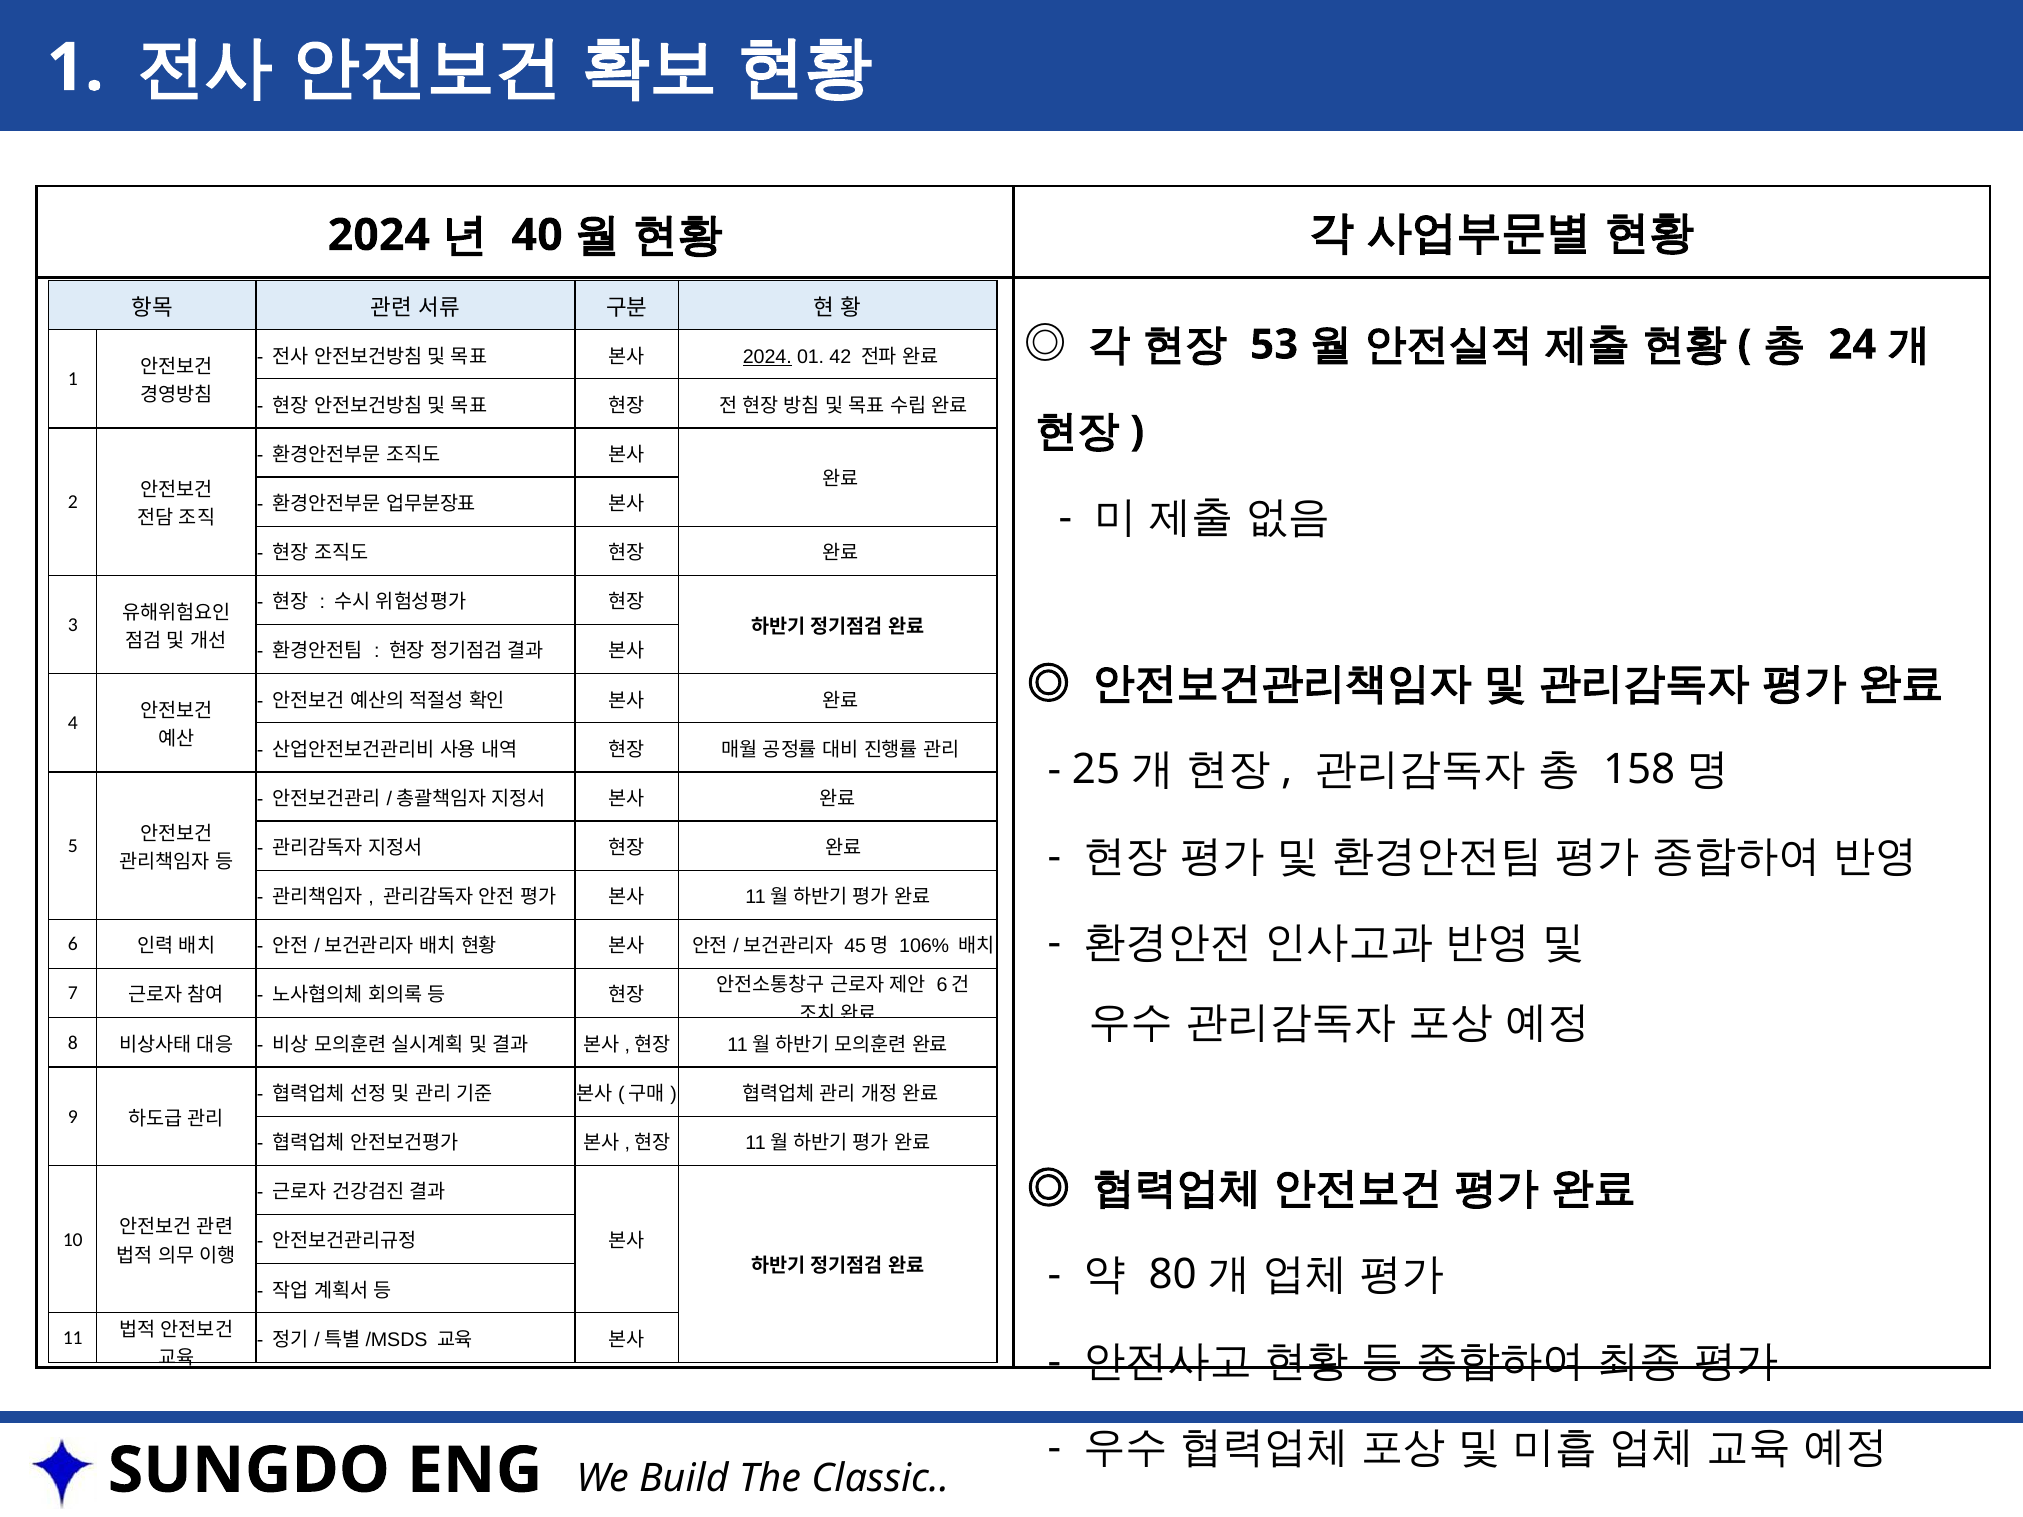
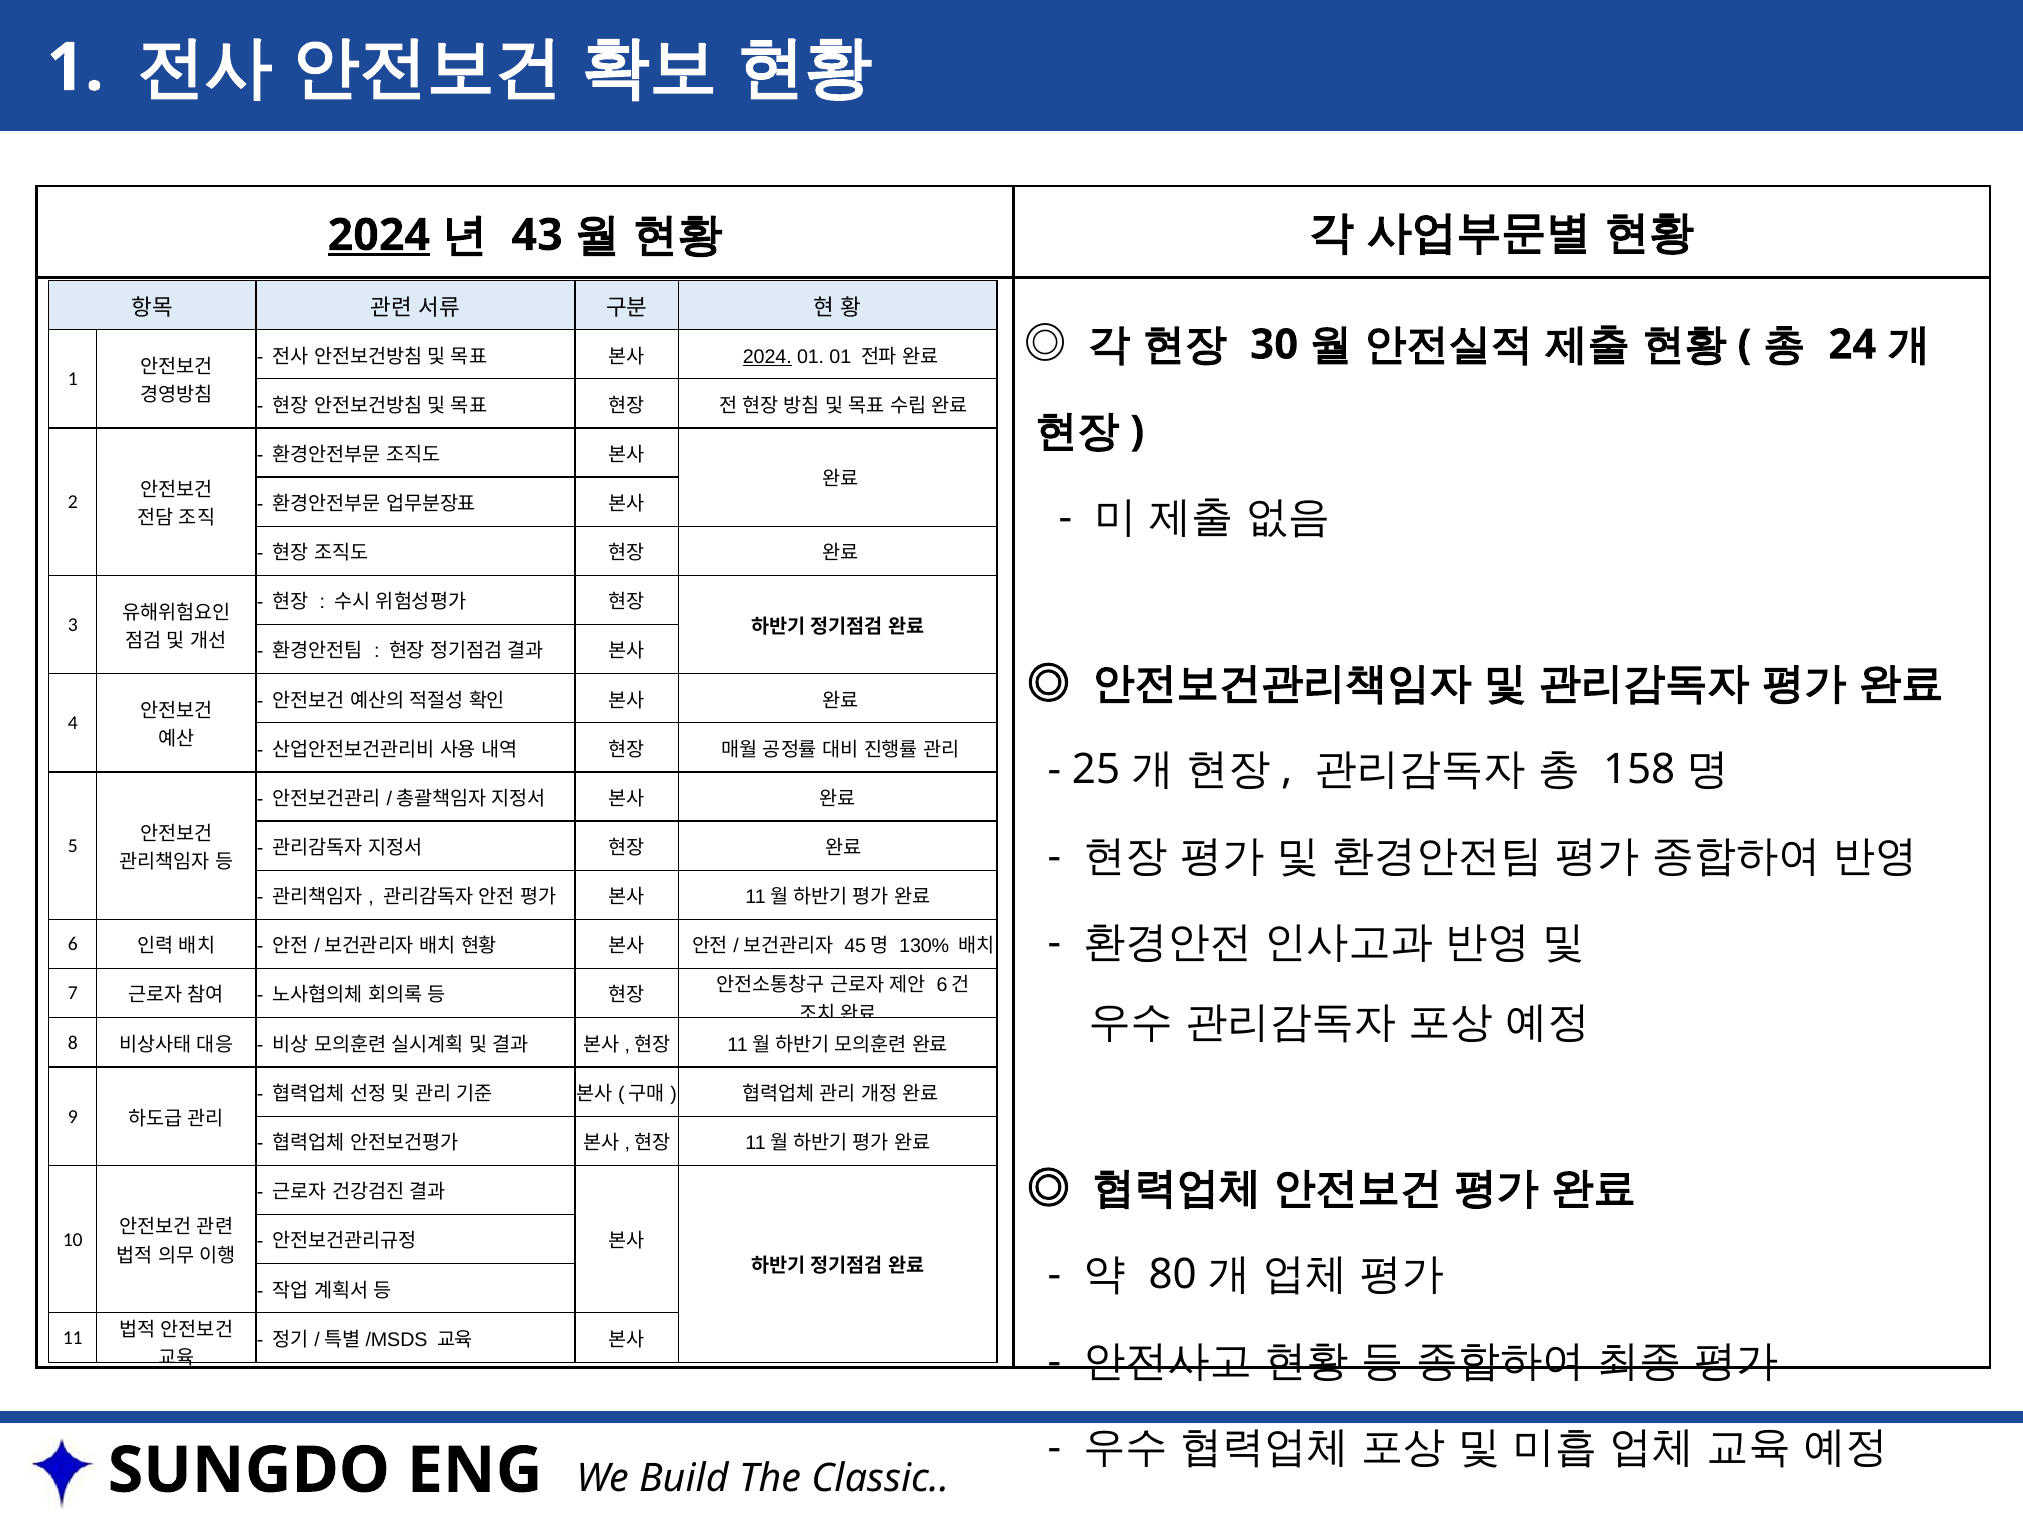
2024 underline: none -> present (379, 235)
40: 40 -> 43 (537, 235)
53: 53 -> 30 (1274, 345)
01 42: 42 -> 01 (840, 357)
106%: 106% -> 130% (924, 946)
